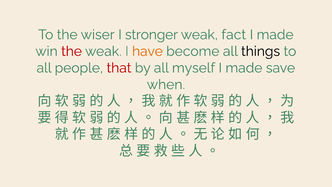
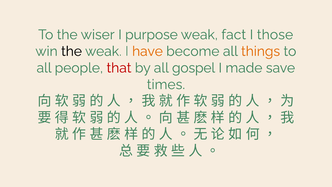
stronger: stronger -> purpose (151, 35)
made: made -> those (275, 35)
the colour: red -> black (72, 51)
things colour: black -> orange (261, 51)
myself: myself -> gospel (194, 68)
when: when -> times (166, 84)
